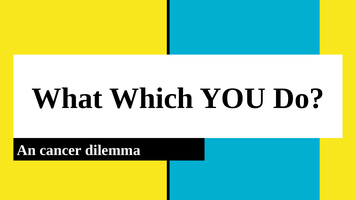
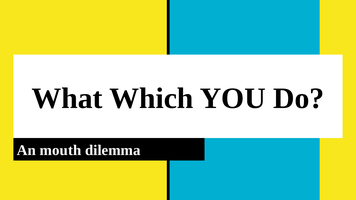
cancer: cancer -> mouth (60, 151)
